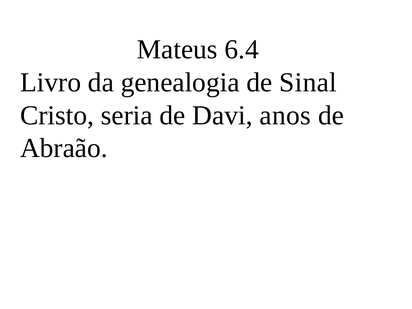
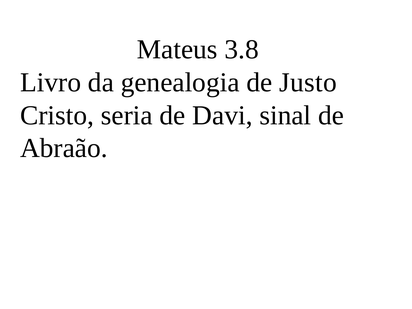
6.4: 6.4 -> 3.8 (242, 49)
Sinal: Sinal -> Justo (308, 82)
anos: anos -> sinal (285, 115)
